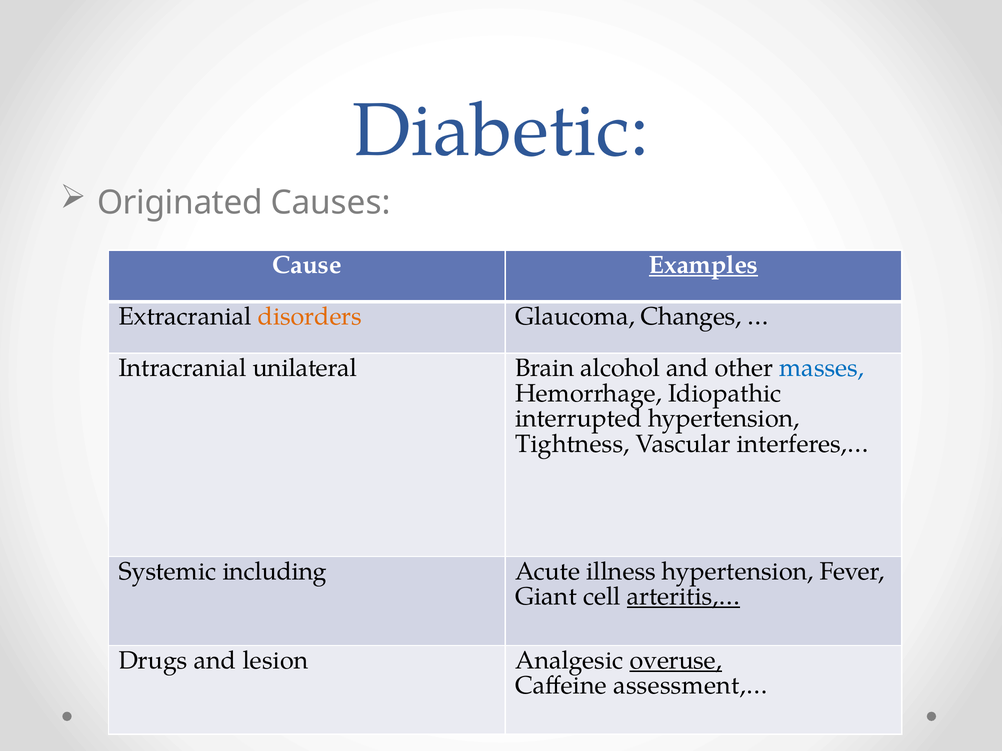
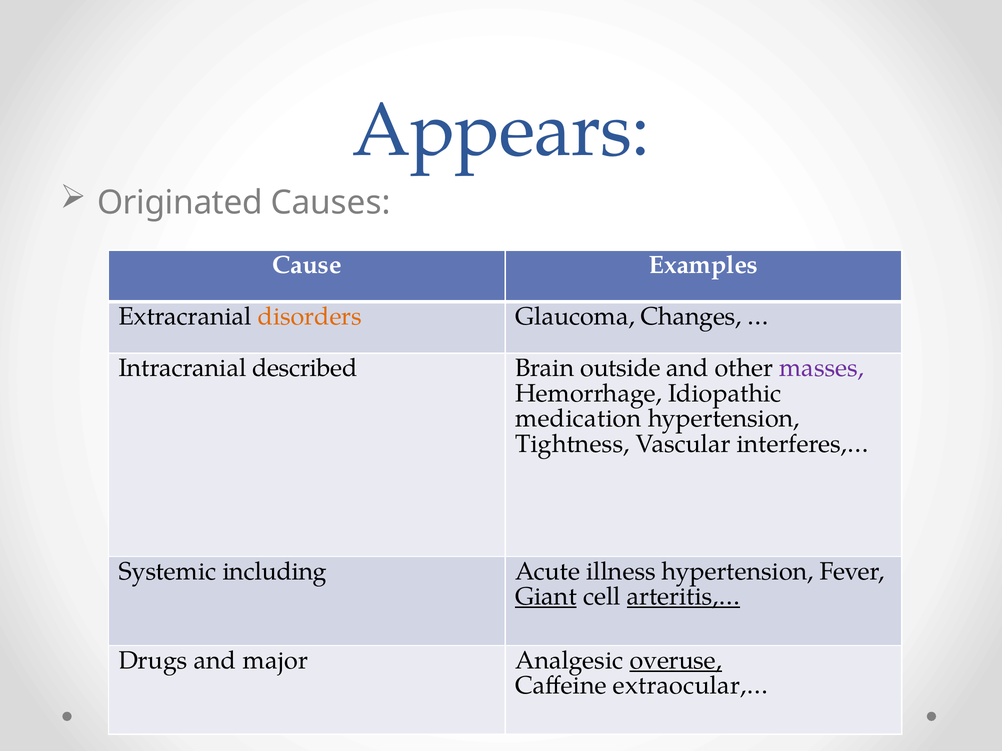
Diabetic: Diabetic -> Appears (501, 130)
Examples underline: present -> none (703, 265)
unilateral: unilateral -> described (305, 368)
alcohol: alcohol -> outside (620, 368)
masses colour: blue -> purple (822, 368)
interrupted: interrupted -> medication (578, 419)
Giant underline: none -> present (546, 597)
lesion: lesion -> major (275, 661)
assessment,…: assessment,… -> extraocular,… (691, 686)
